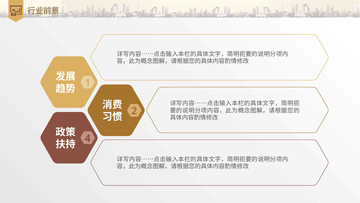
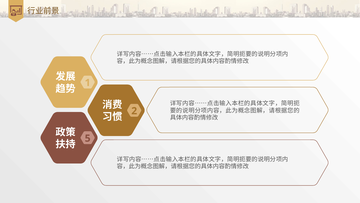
4: 4 -> 5 (88, 138)
